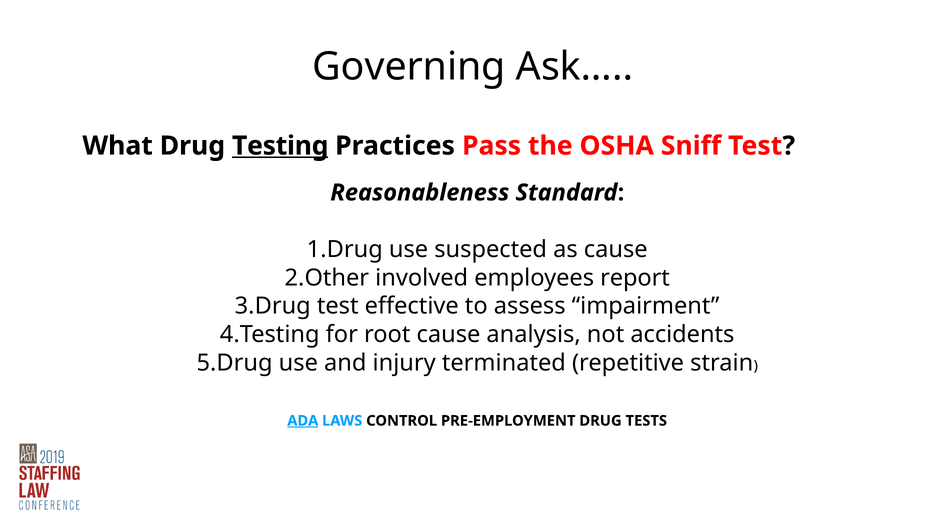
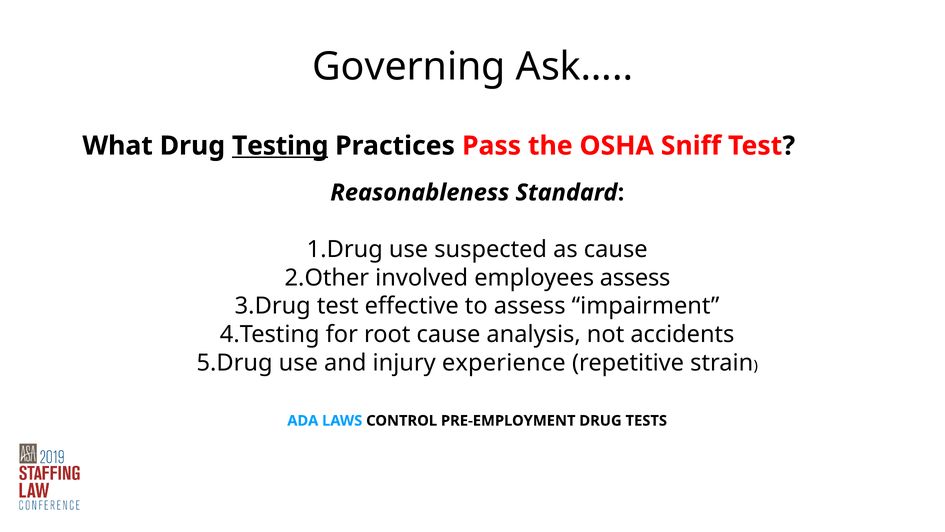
employees report: report -> assess (635, 278)
terminated: terminated -> experience (504, 363)
ADA underline: present -> none (303, 420)
